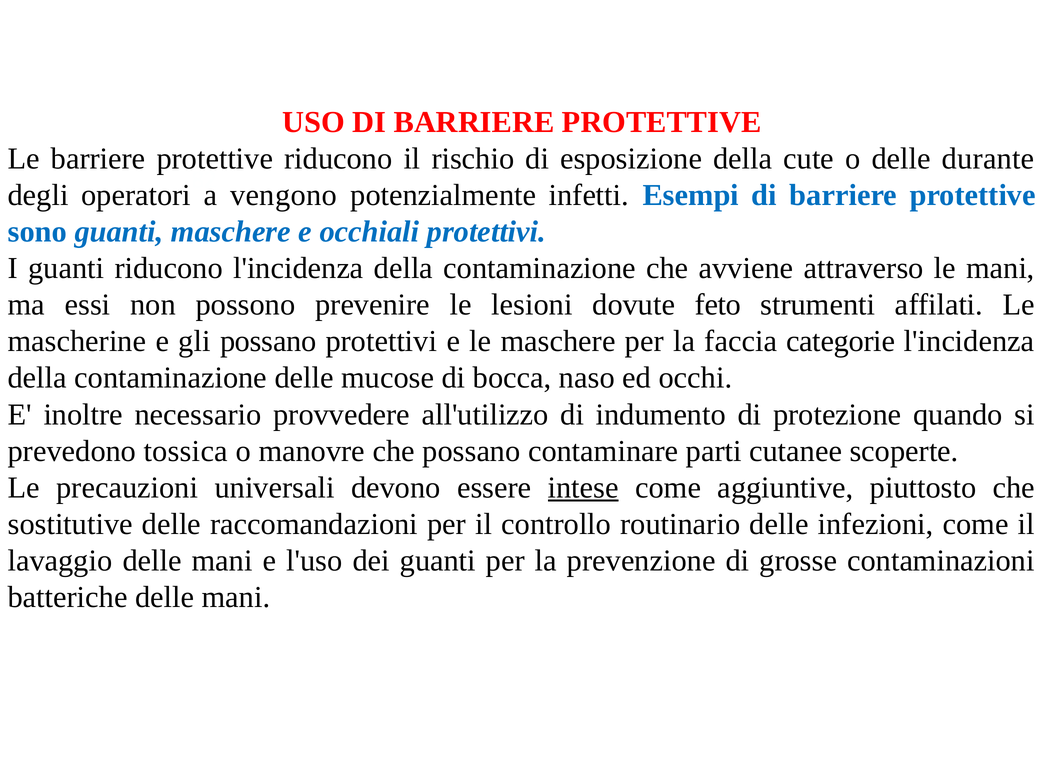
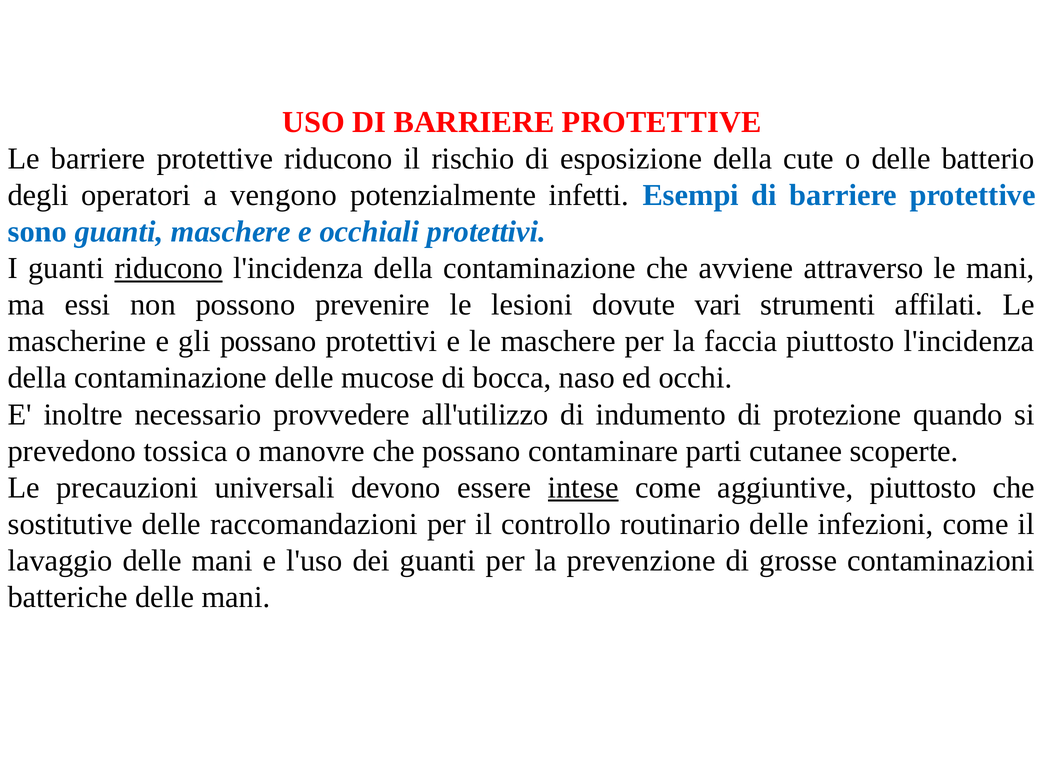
durante: durante -> batterio (988, 159)
riducono underline: none -> present (169, 268)
feto: feto -> vari (718, 305)
faccia categorie: categorie -> piuttosto (840, 341)
